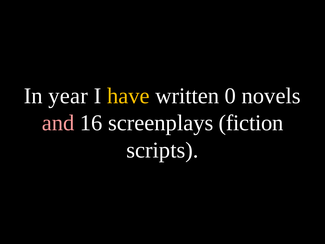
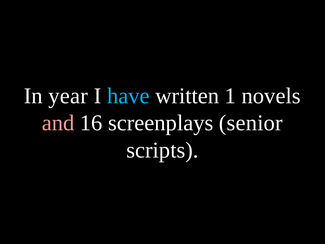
have colour: yellow -> light blue (128, 96)
0: 0 -> 1 (230, 96)
fiction: fiction -> senior (251, 123)
